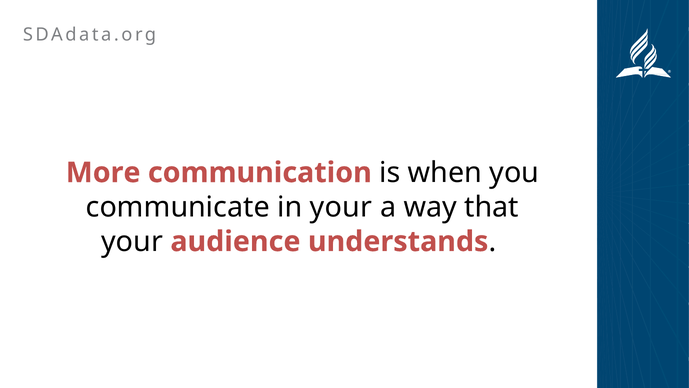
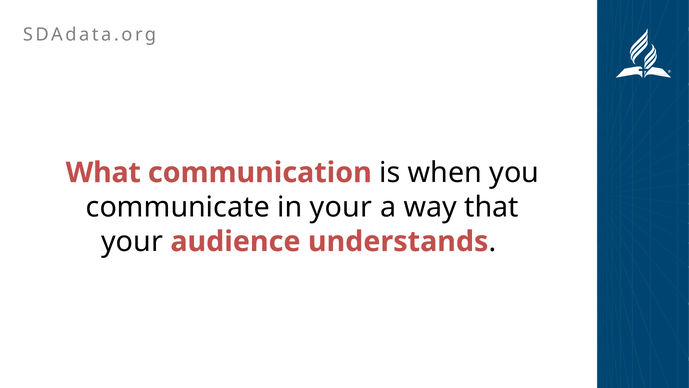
More: More -> What (103, 172)
